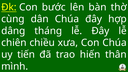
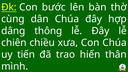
tháng: tháng -> thông (48, 31)
